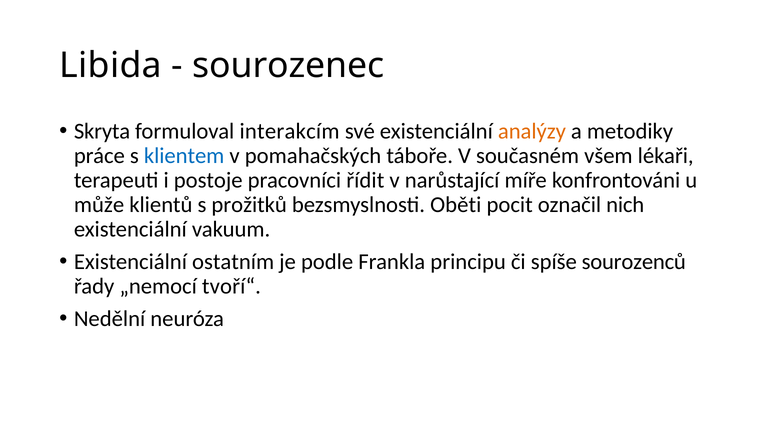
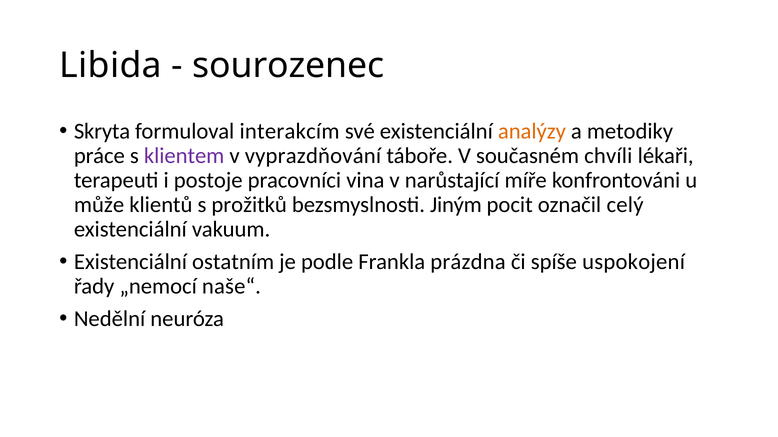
klientem colour: blue -> purple (184, 156)
pomahačských: pomahačských -> vyprazdňování (313, 156)
všem: všem -> chvíli (608, 156)
řídit: řídit -> vina (365, 181)
Oběti: Oběti -> Jiným (456, 205)
nich: nich -> celý (625, 205)
principu: principu -> prázdna (468, 262)
sourozenců: sourozenců -> uspokojení (634, 262)
tvoří“: tvoří“ -> naše“ (231, 287)
